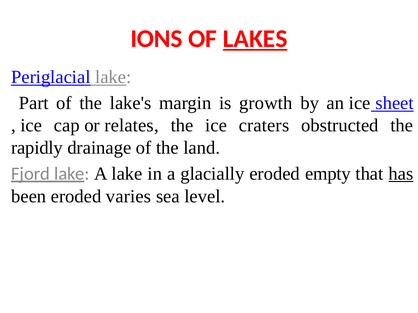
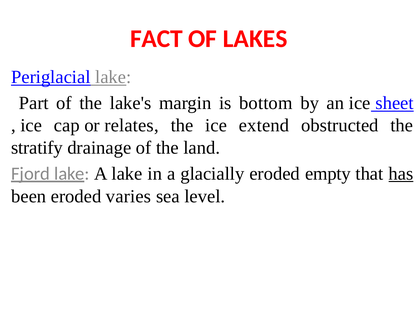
IONS: IONS -> FACT (156, 39)
LAKES underline: present -> none (255, 39)
growth: growth -> bottom (266, 103)
craters: craters -> extend (264, 126)
rapidly: rapidly -> stratify (37, 148)
